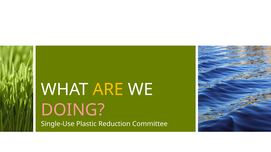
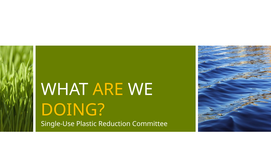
DOING colour: pink -> yellow (73, 110)
